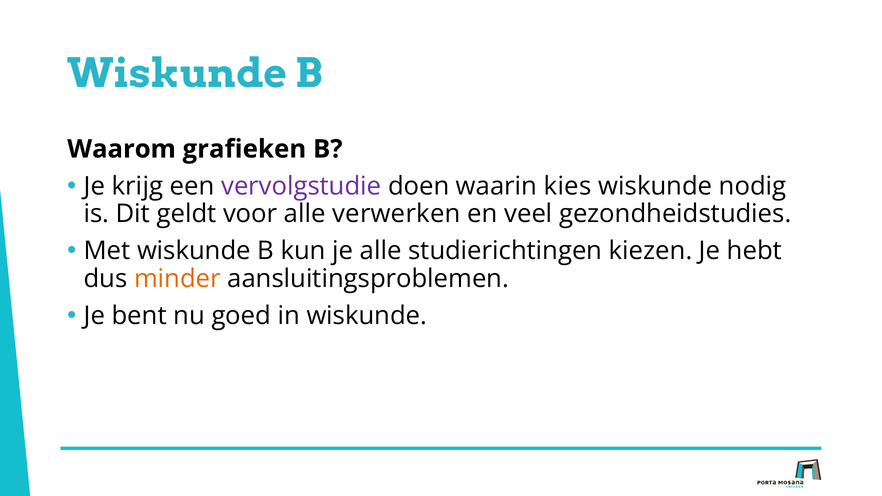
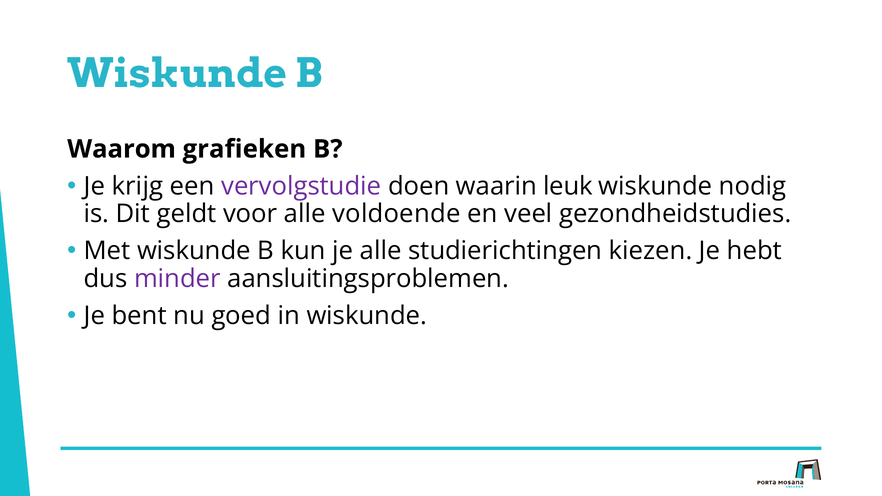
kies: kies -> leuk (568, 186)
verwerken: verwerken -> voldoende (396, 214)
minder colour: orange -> purple (177, 279)
